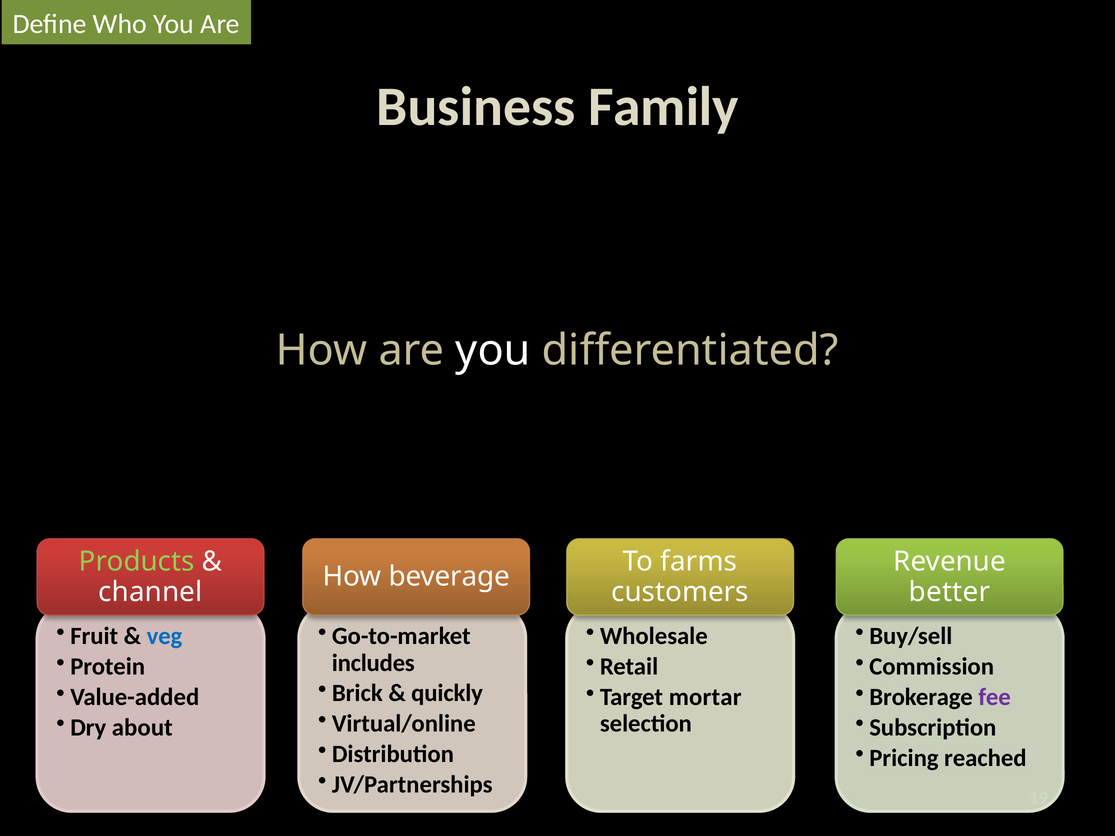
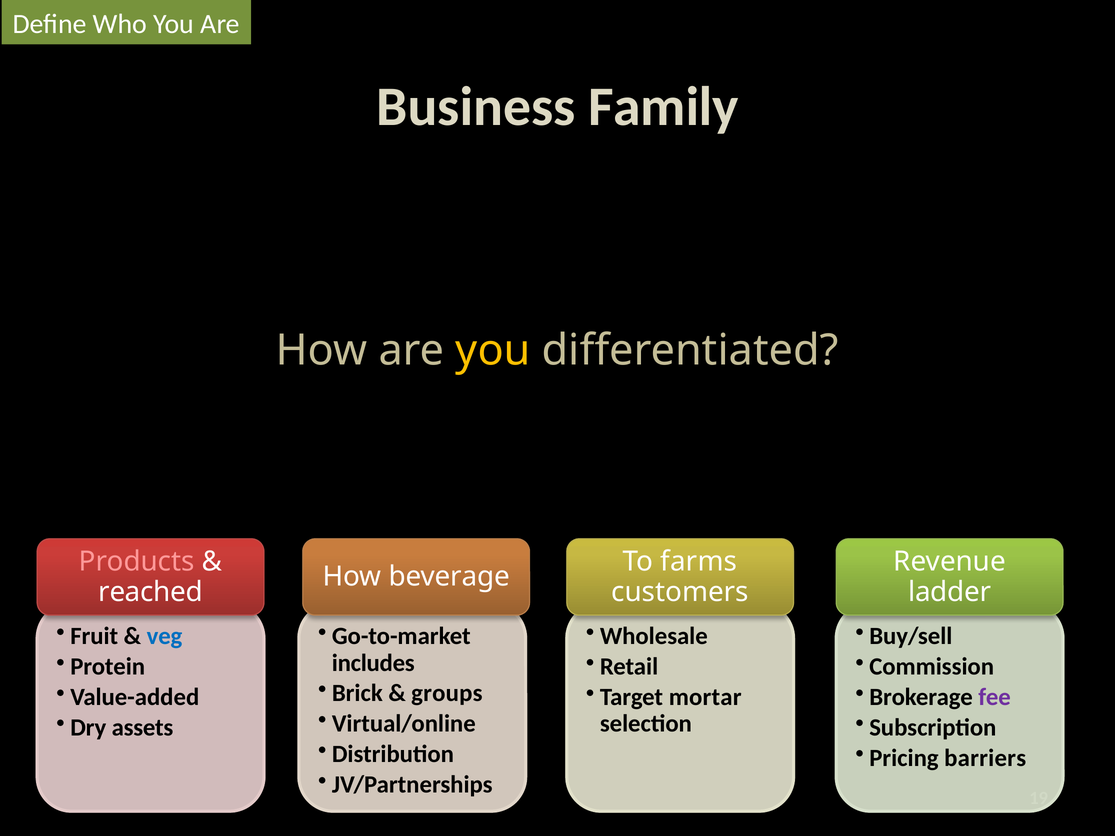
you colour: white -> yellow (493, 350)
Products colour: light green -> pink (137, 562)
channel: channel -> reached (151, 592)
better: better -> ladder (950, 592)
quickly: quickly -> groups (447, 694)
about: about -> assets (142, 728)
reached: reached -> barriers (985, 758)
